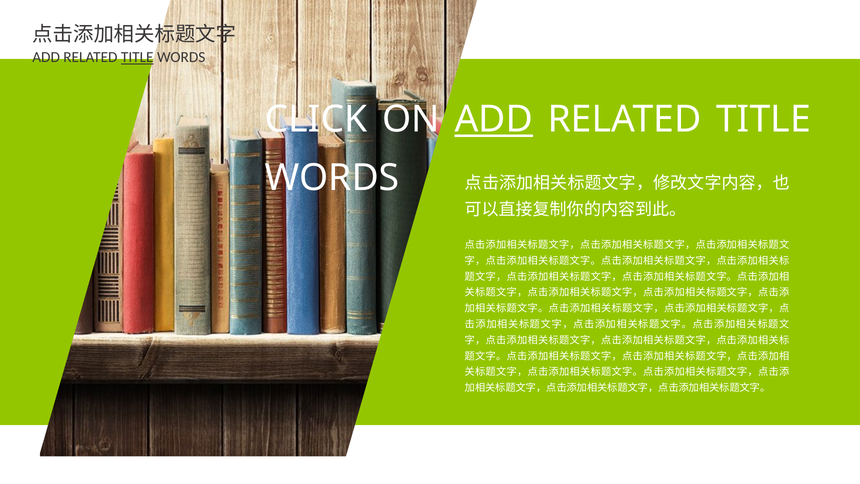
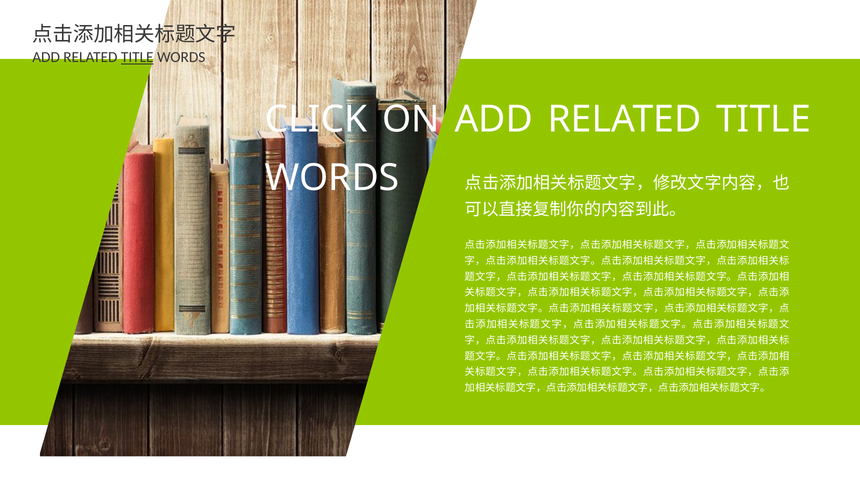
ADD underline: present -> none (494, 120)
